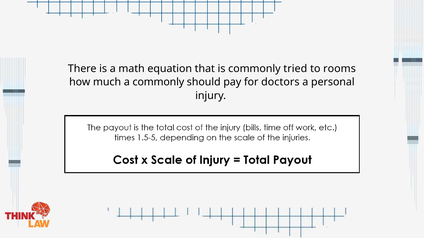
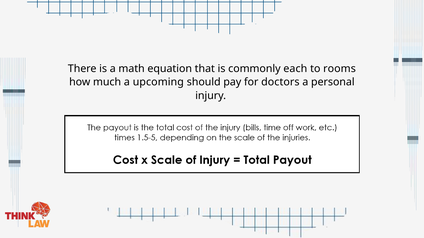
tried: tried -> each (295, 69)
a commonly: commonly -> upcoming (158, 82)
